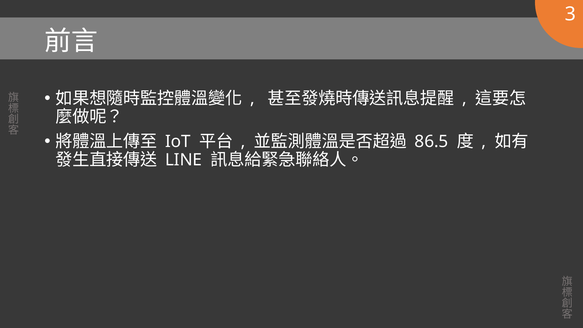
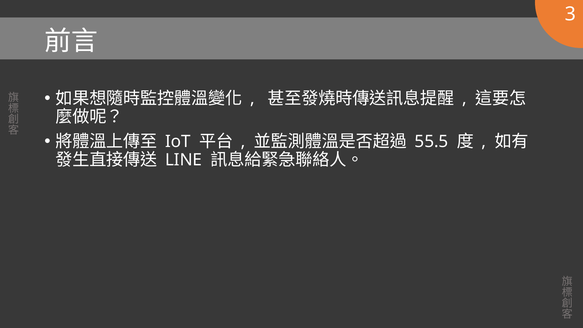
86.5: 86.5 -> 55.5 (431, 141)
